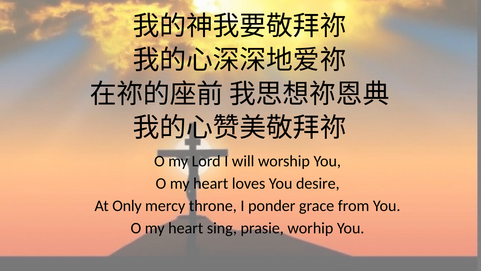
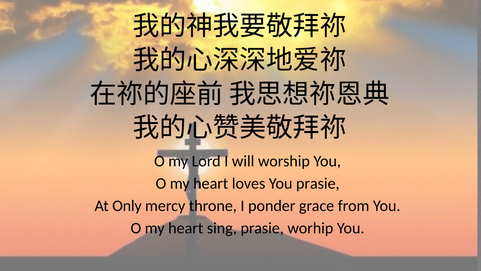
You desire: desire -> prasie (318, 183)
